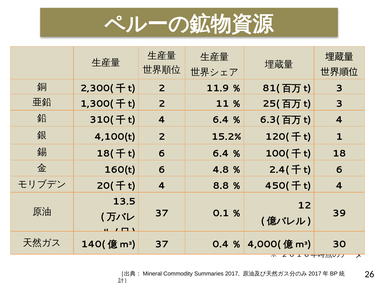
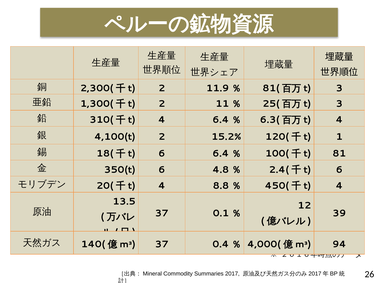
18: 18 -> 81 (339, 154)
160(t: 160(t -> 350(t (120, 170)
30: 30 -> 94 (339, 245)
